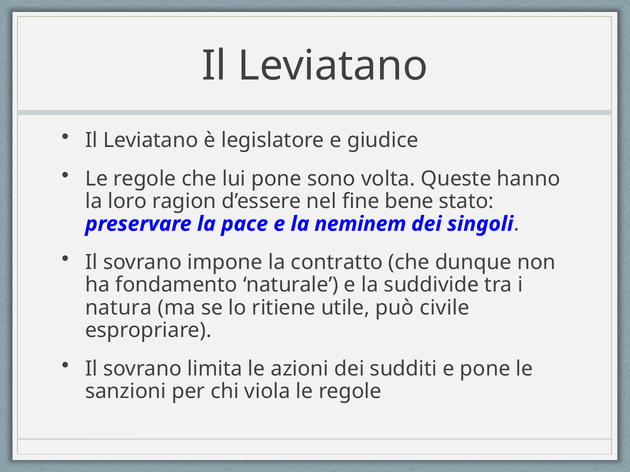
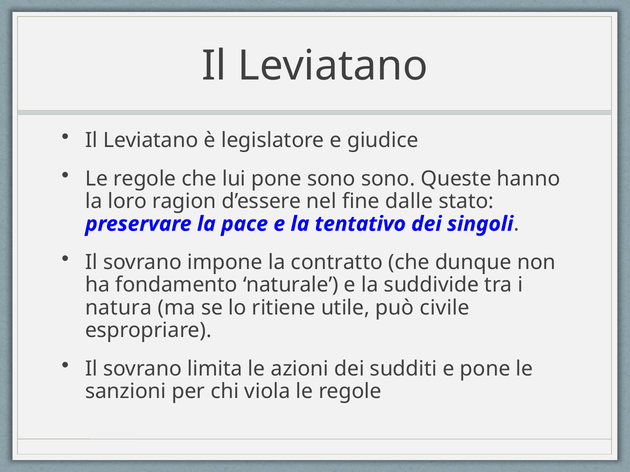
sono volta: volta -> sono (388, 179)
bene: bene -> dalle (409, 201)
neminem: neminem -> tentativo (360, 224)
